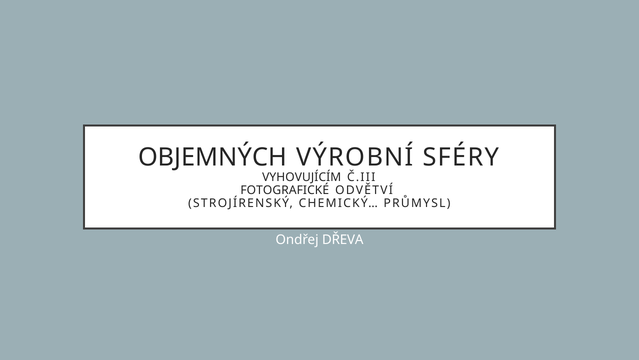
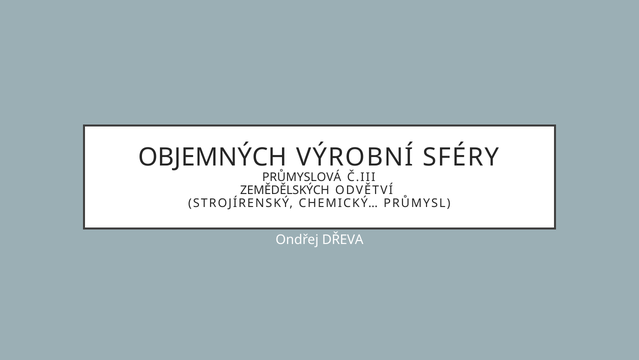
VYHOVUJÍCÍM: VYHOVUJÍCÍM -> PRŮMYSLOVÁ (302, 177)
FOTOGRAFICKÉ: FOTOGRAFICKÉ -> ZEMĚDĚLSKÝCH (285, 190)
